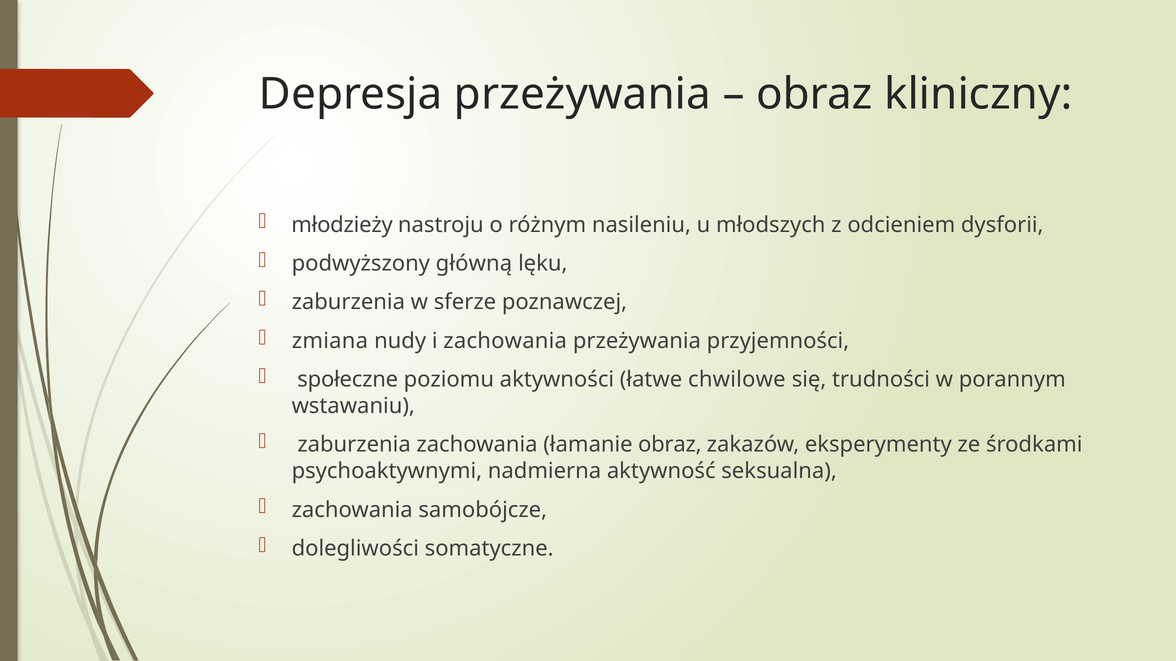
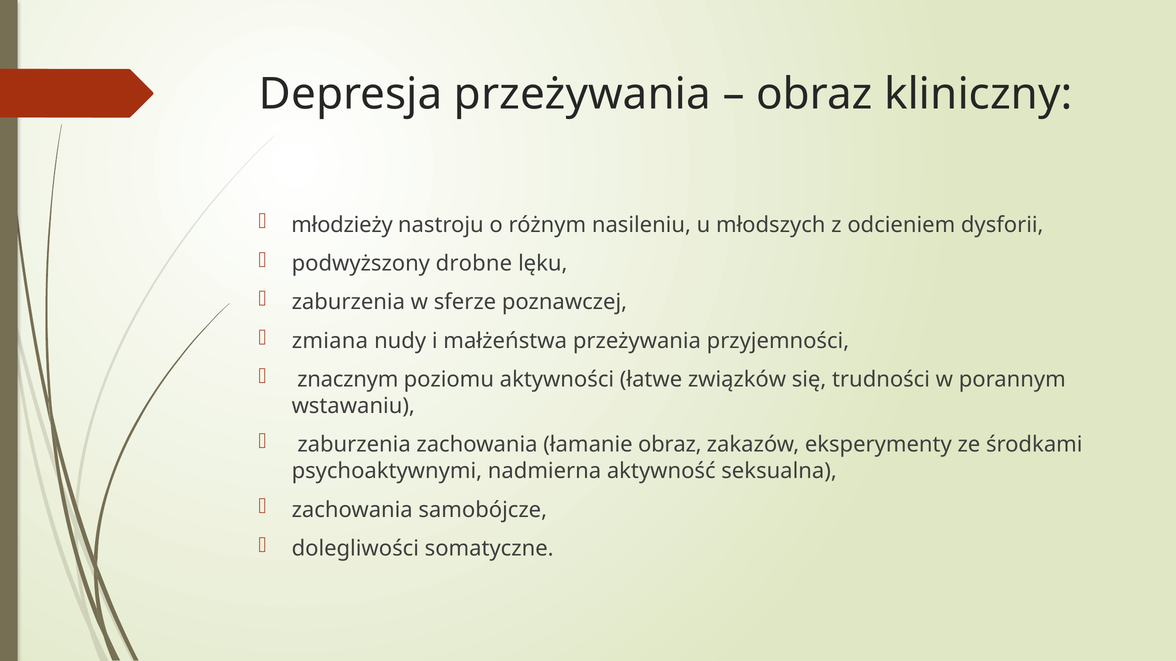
główną: główną -> drobne (474, 264)
i zachowania: zachowania -> małżeństwa (505, 341)
społeczne: społeczne -> znacznym (348, 380)
chwilowe: chwilowe -> związków (737, 380)
